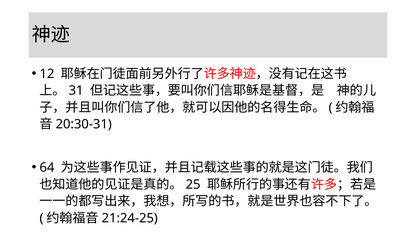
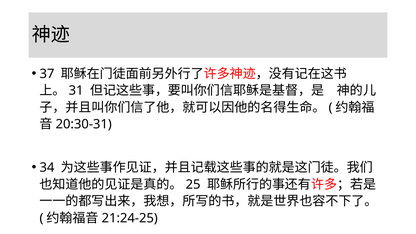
12: 12 -> 37 (47, 74)
64: 64 -> 34 (47, 168)
